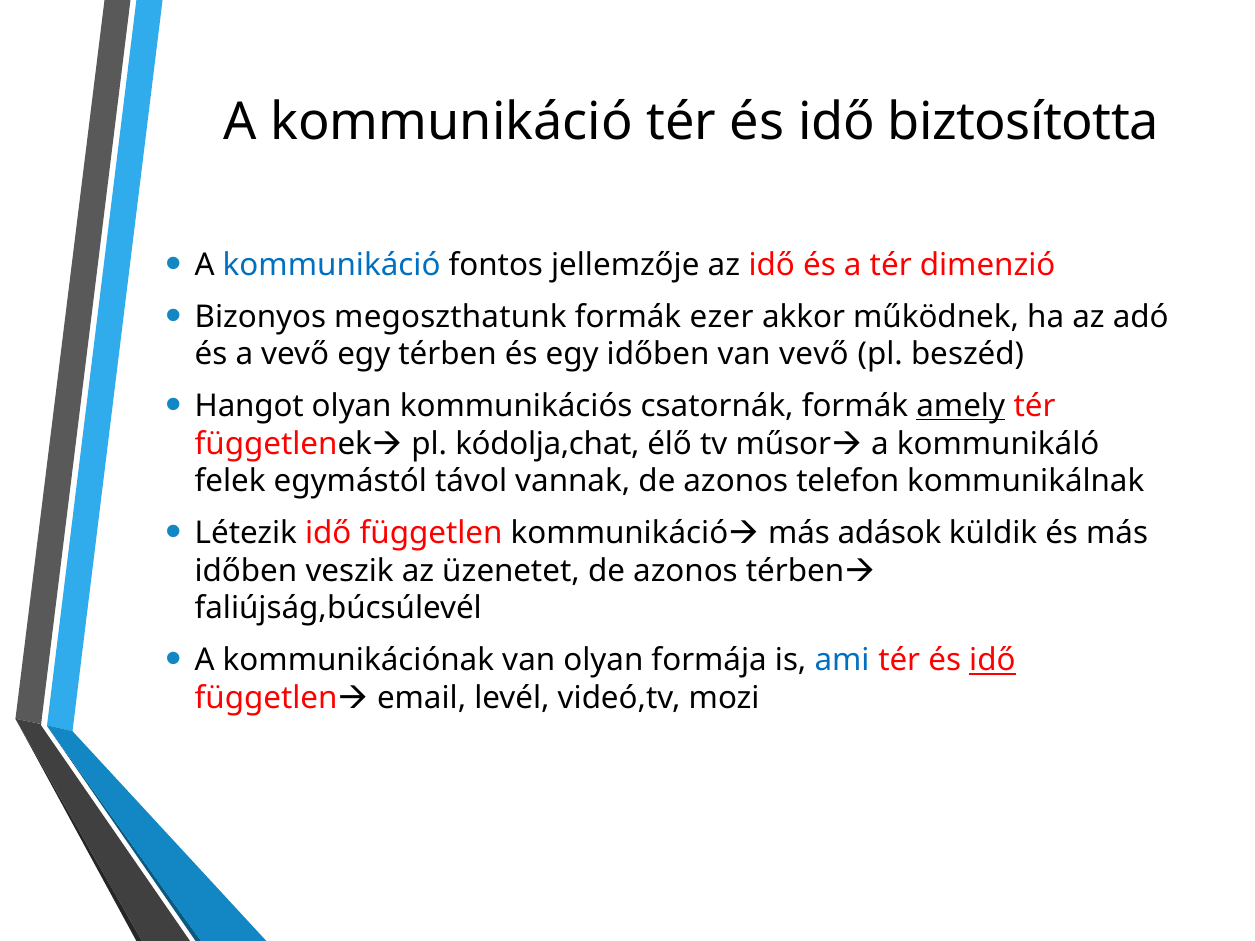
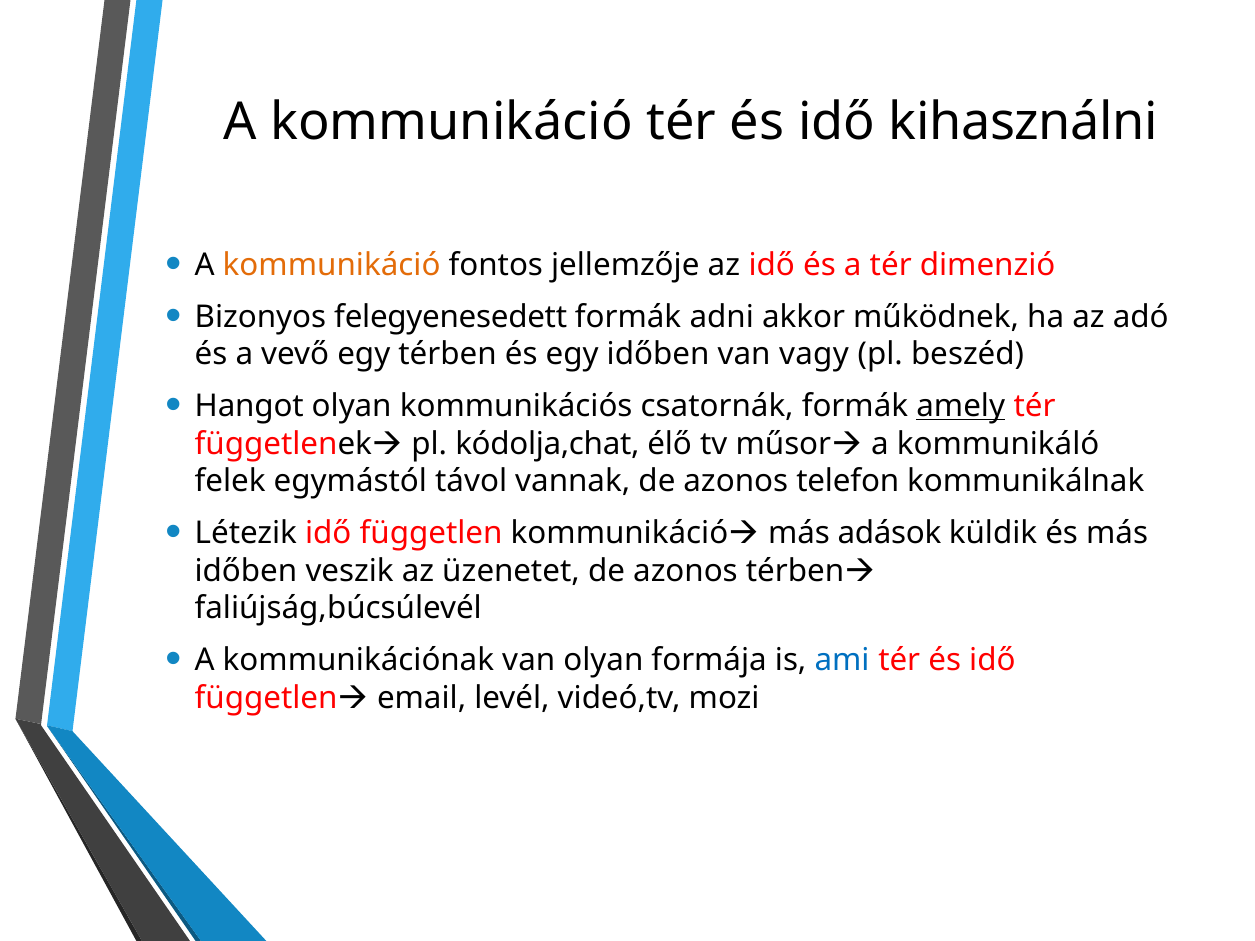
biztosította: biztosította -> kihasználni (1023, 122)
kommunikáció colour: blue -> orange (332, 265)
megoszthatunk: megoszthatunk -> felegyenesedett (451, 317)
ezer: ezer -> adni (722, 317)
van vevő: vevő -> vagy (814, 354)
idő underline: present -> none (992, 660)
